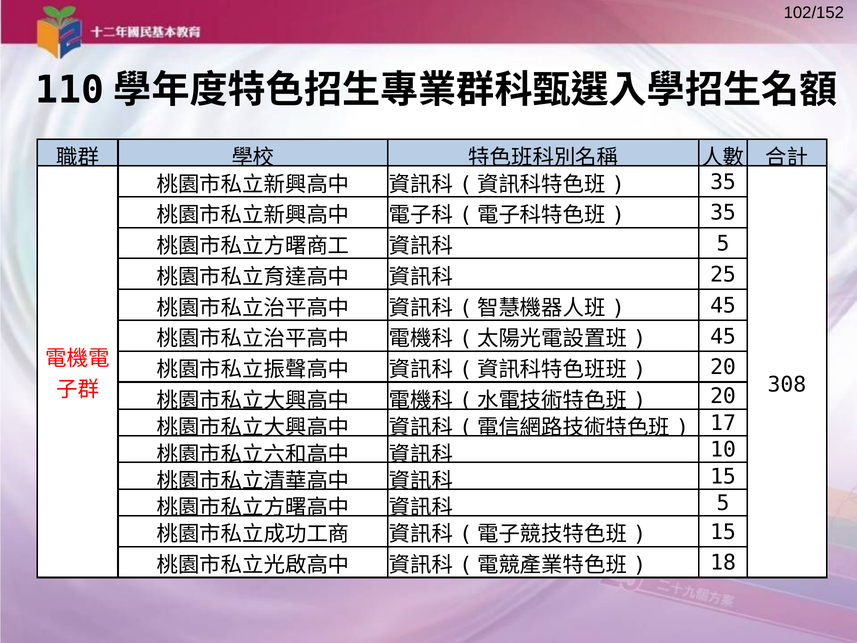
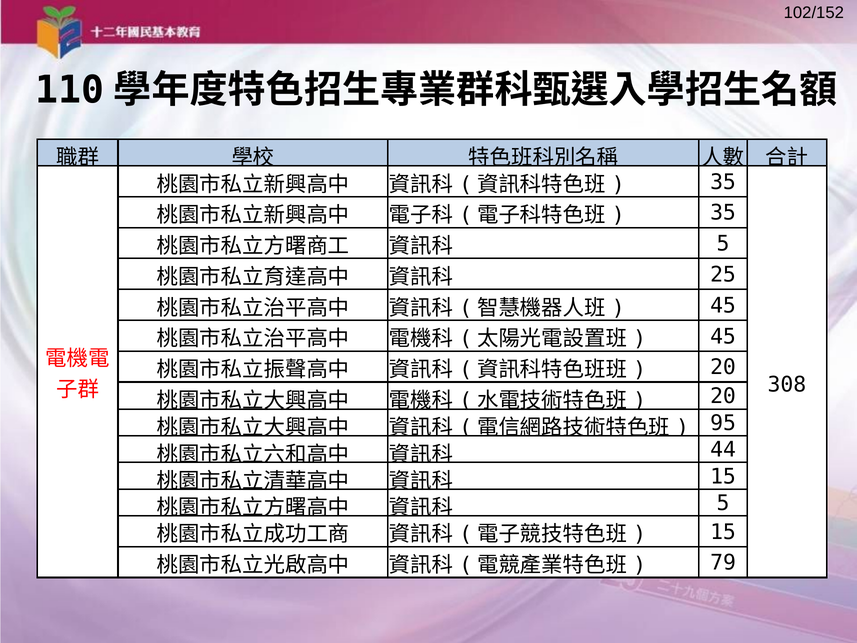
17: 17 -> 95 (723, 423)
10: 10 -> 44 (723, 450)
18: 18 -> 79 (723, 563)
